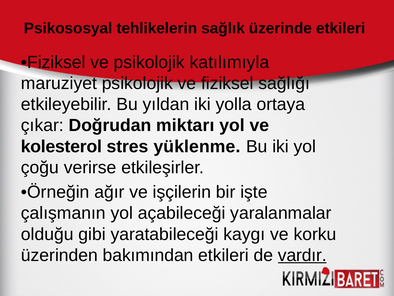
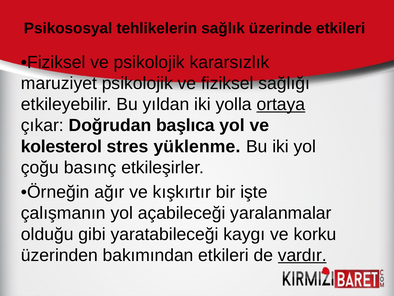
katılımıyla: katılımıyla -> kararsızlık (229, 62)
ortaya underline: none -> present (281, 104)
miktarı: miktarı -> başlıca (185, 125)
verirse: verirse -> basınç (90, 167)
işçilerin: işçilerin -> kışkırtır (182, 192)
